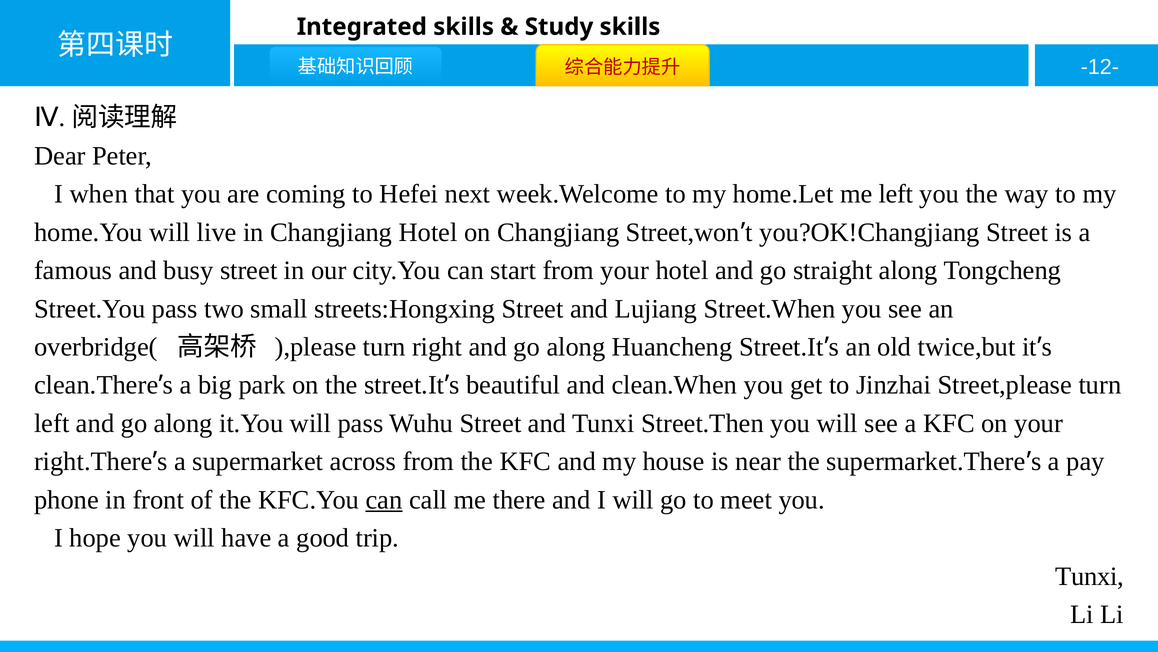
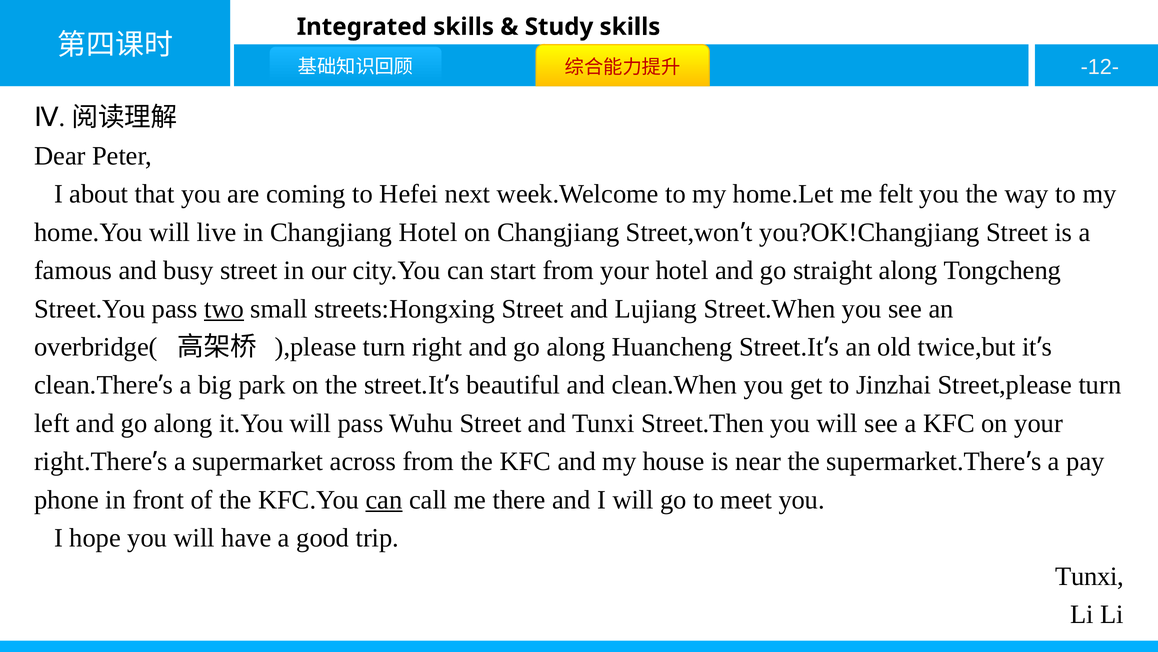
when: when -> about (99, 194)
me left: left -> felt (896, 194)
two underline: none -> present (224, 308)
